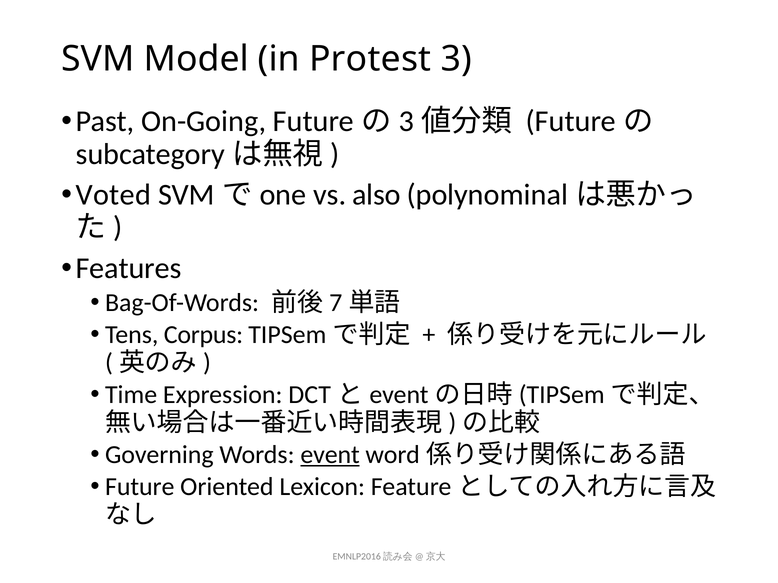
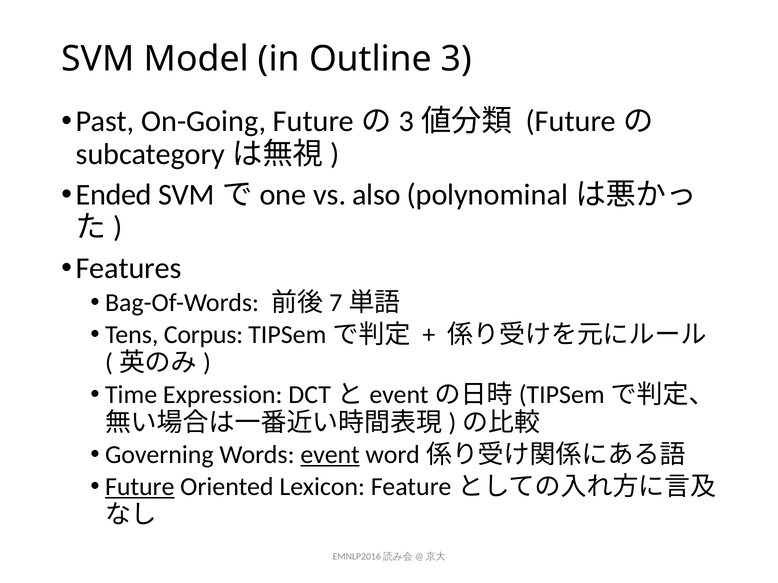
Protest: Protest -> Outline (370, 59)
Voted: Voted -> Ended (114, 195)
Future underline: none -> present (140, 487)
